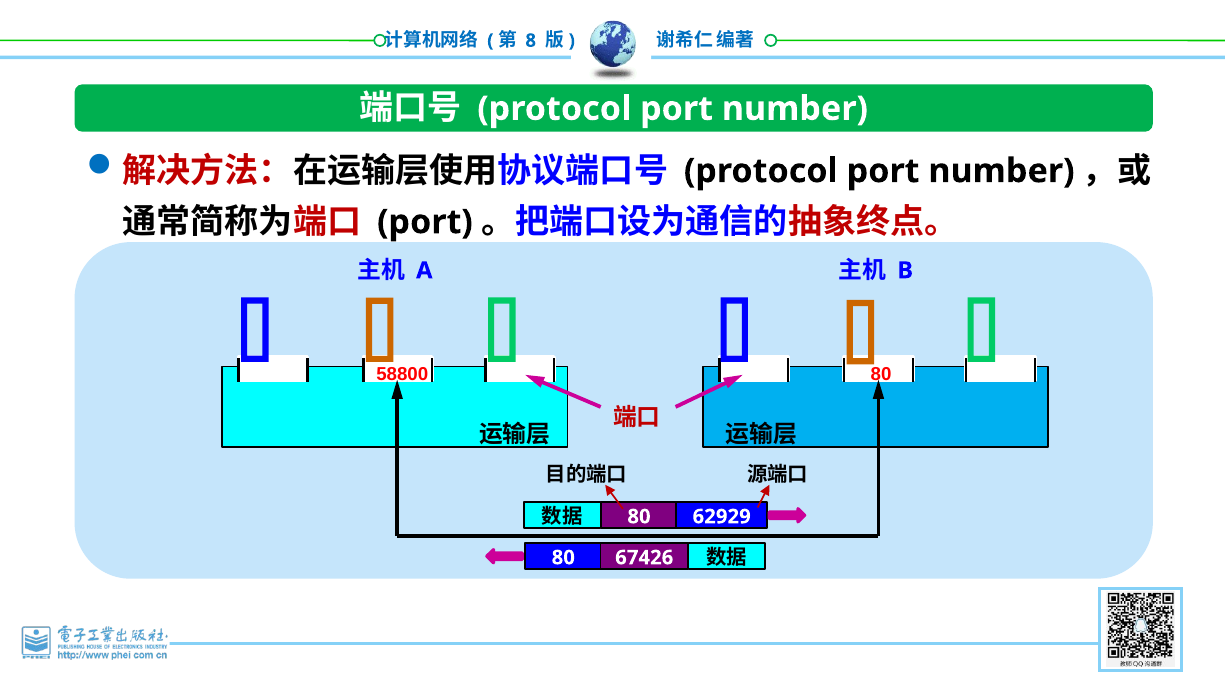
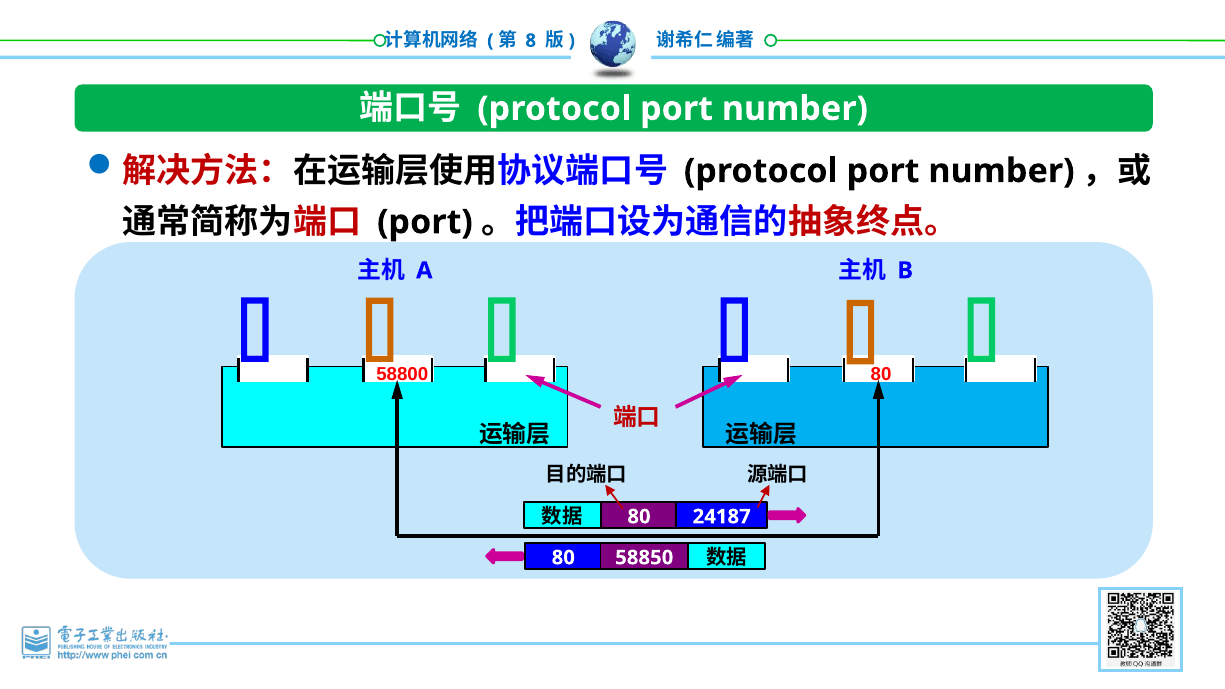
62929: 62929 -> 24187 (722, 517)
67426: 67426 -> 58850 (644, 558)
